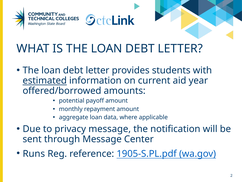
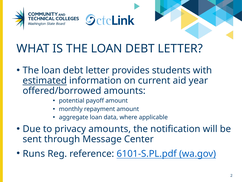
privacy message: message -> amounts (110, 129)
1905-S.PL.pdf: 1905-S.PL.pdf -> 6101-S.PL.pdf (147, 153)
